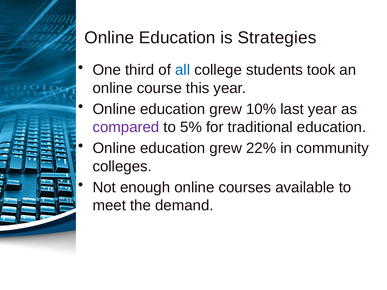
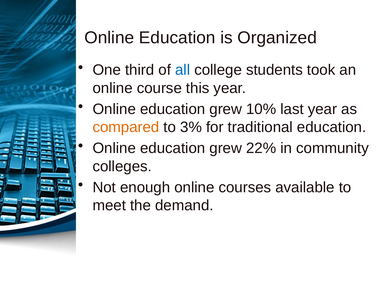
Strategies: Strategies -> Organized (277, 38)
compared colour: purple -> orange (126, 127)
5%: 5% -> 3% (191, 127)
